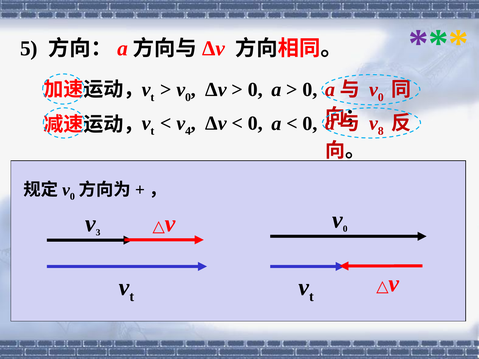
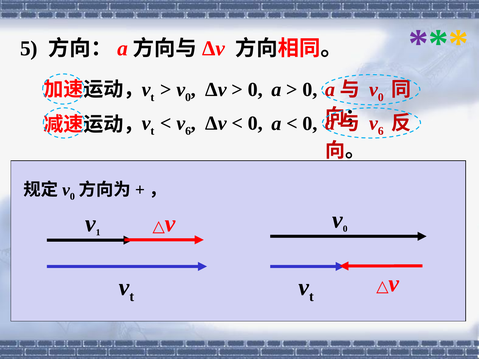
4: 4 -> 6 (188, 131)
8: 8 -> 6 (381, 131)
3: 3 -> 1 (98, 233)
